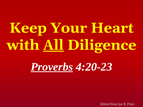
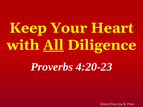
Proverbs underline: present -> none (52, 67)
